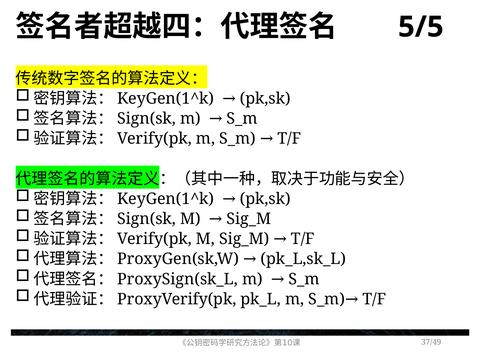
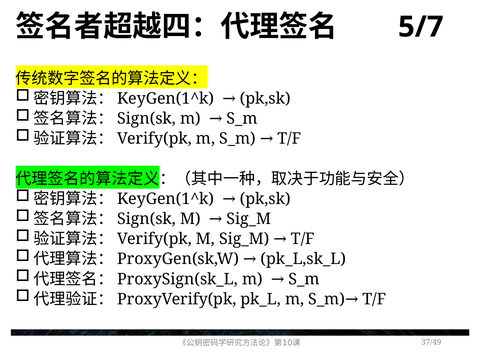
5/5: 5/5 -> 5/7 (421, 27)
